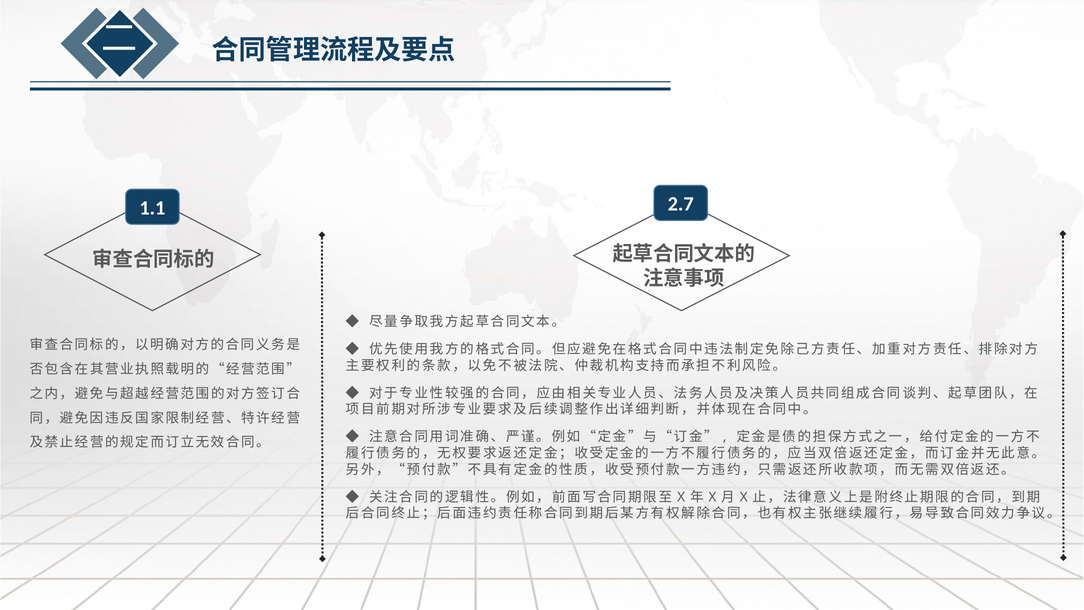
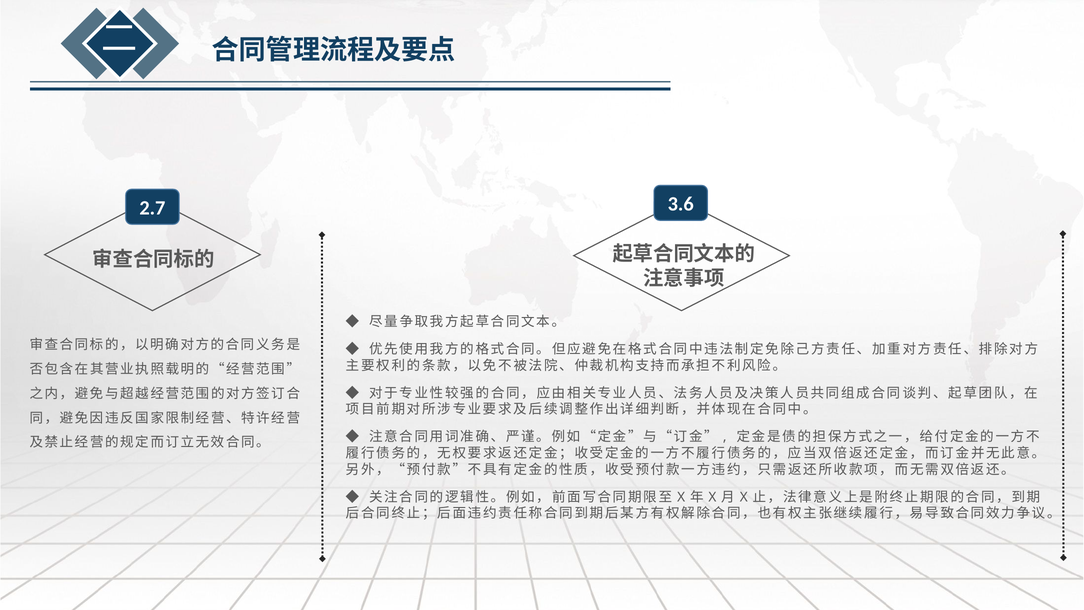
2.7: 2.7 -> 3.6 (681, 204)
1.1: 1.1 -> 2.7 (152, 208)
